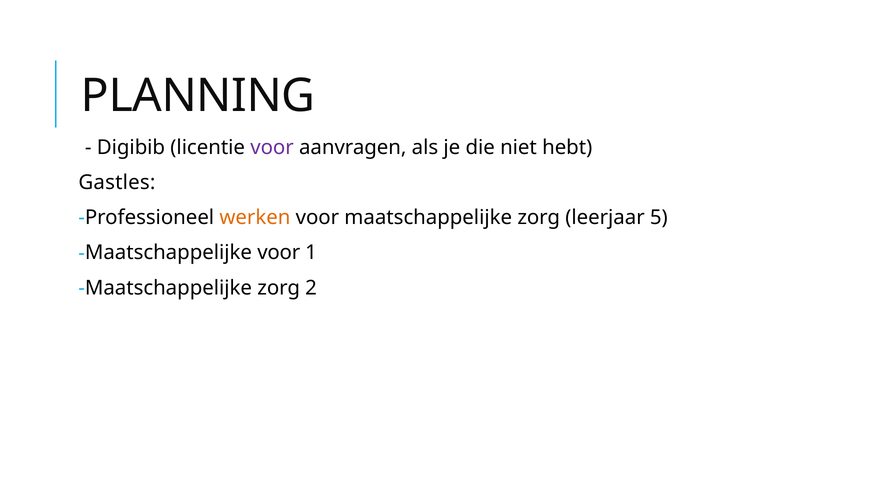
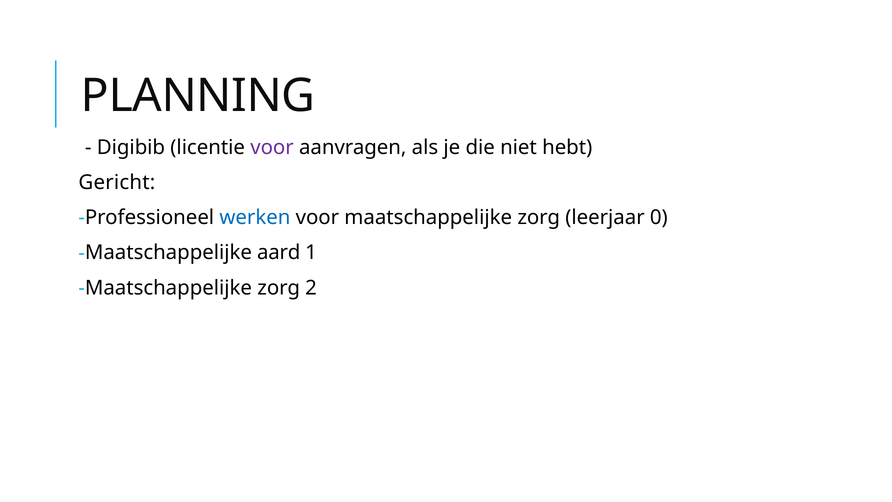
Gastles: Gastles -> Gericht (117, 182)
werken colour: orange -> blue (255, 217)
5: 5 -> 0 (659, 217)
Maatschappelijke voor: voor -> aard (279, 253)
